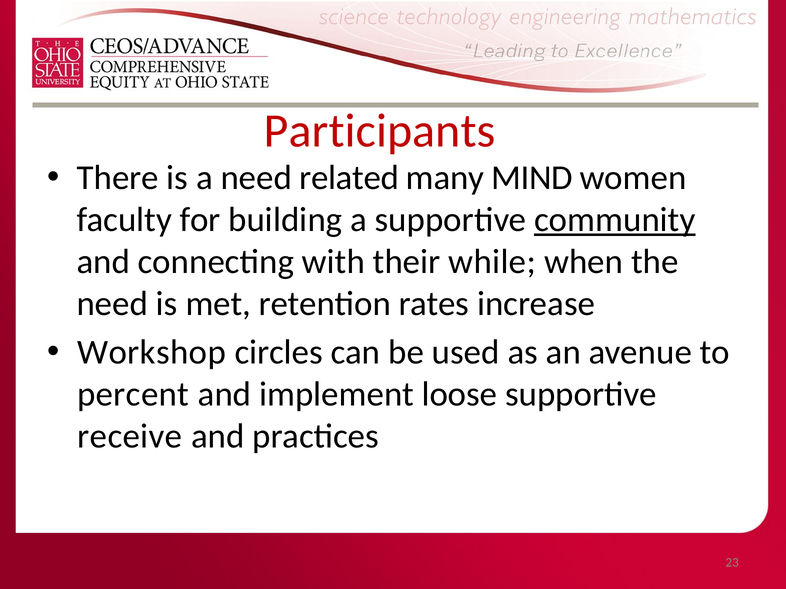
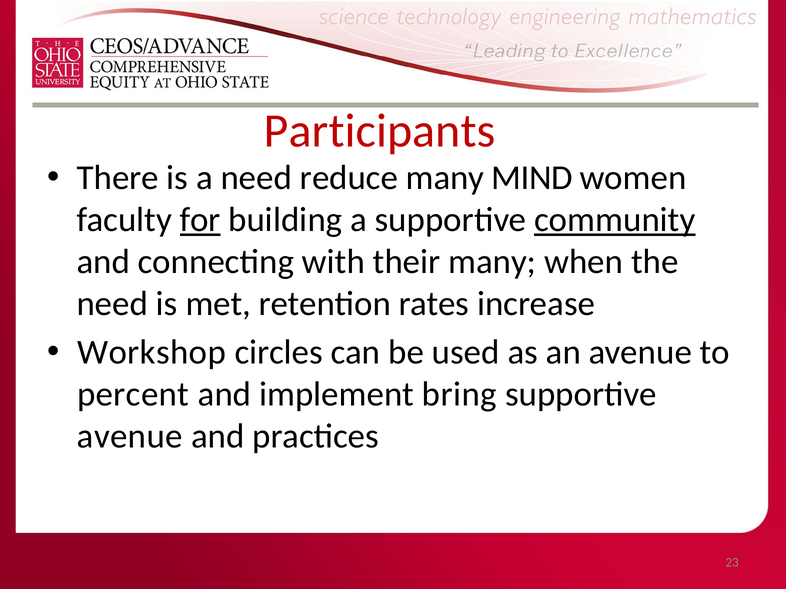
related: related -> reduce (349, 178)
for underline: none -> present (200, 220)
their while: while -> many (492, 262)
loose: loose -> bring (459, 395)
receive: receive -> avenue (130, 437)
